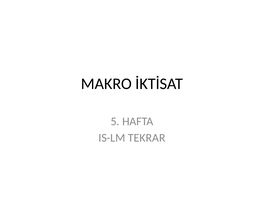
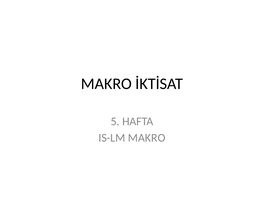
IS-LM TEKRAR: TEKRAR -> MAKRO (147, 138)
